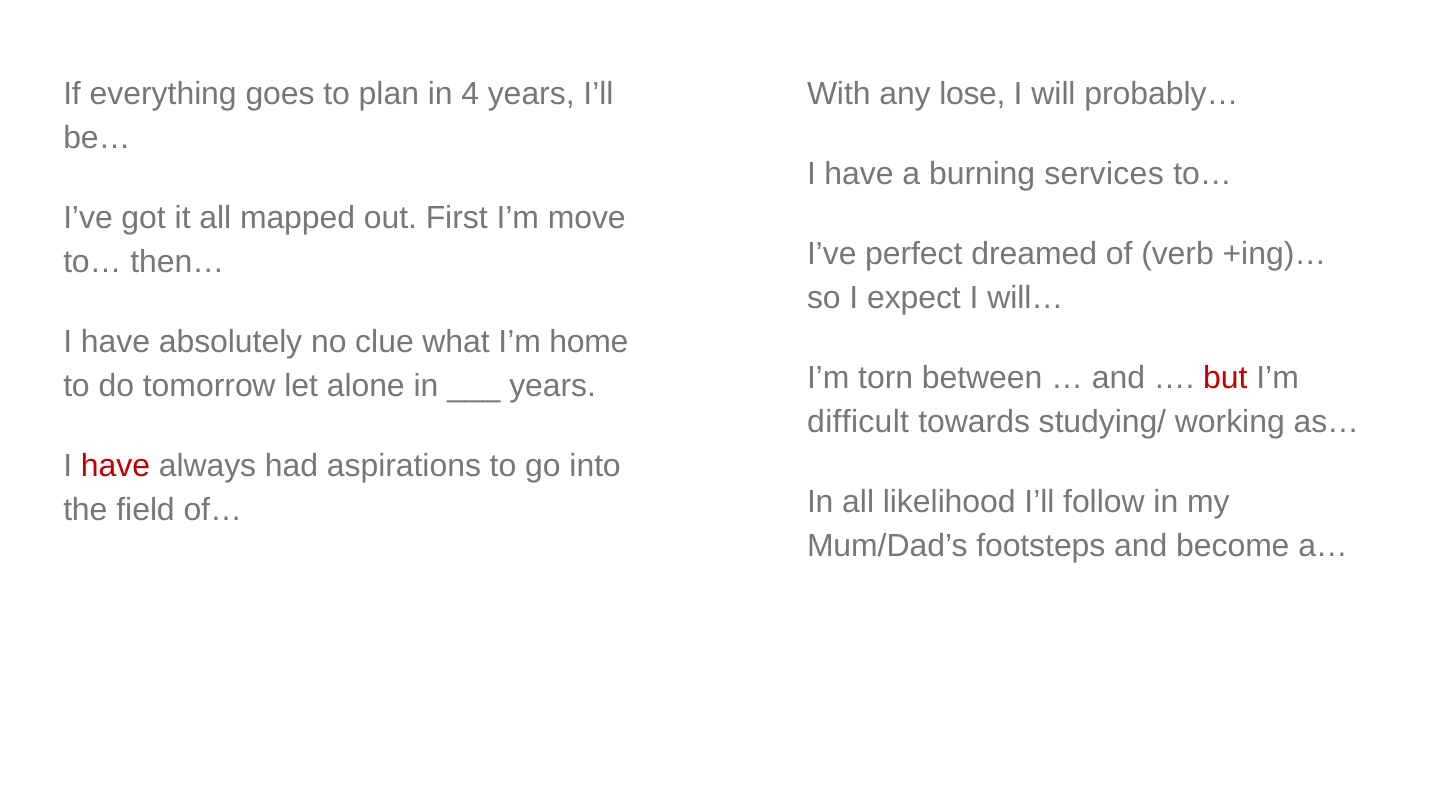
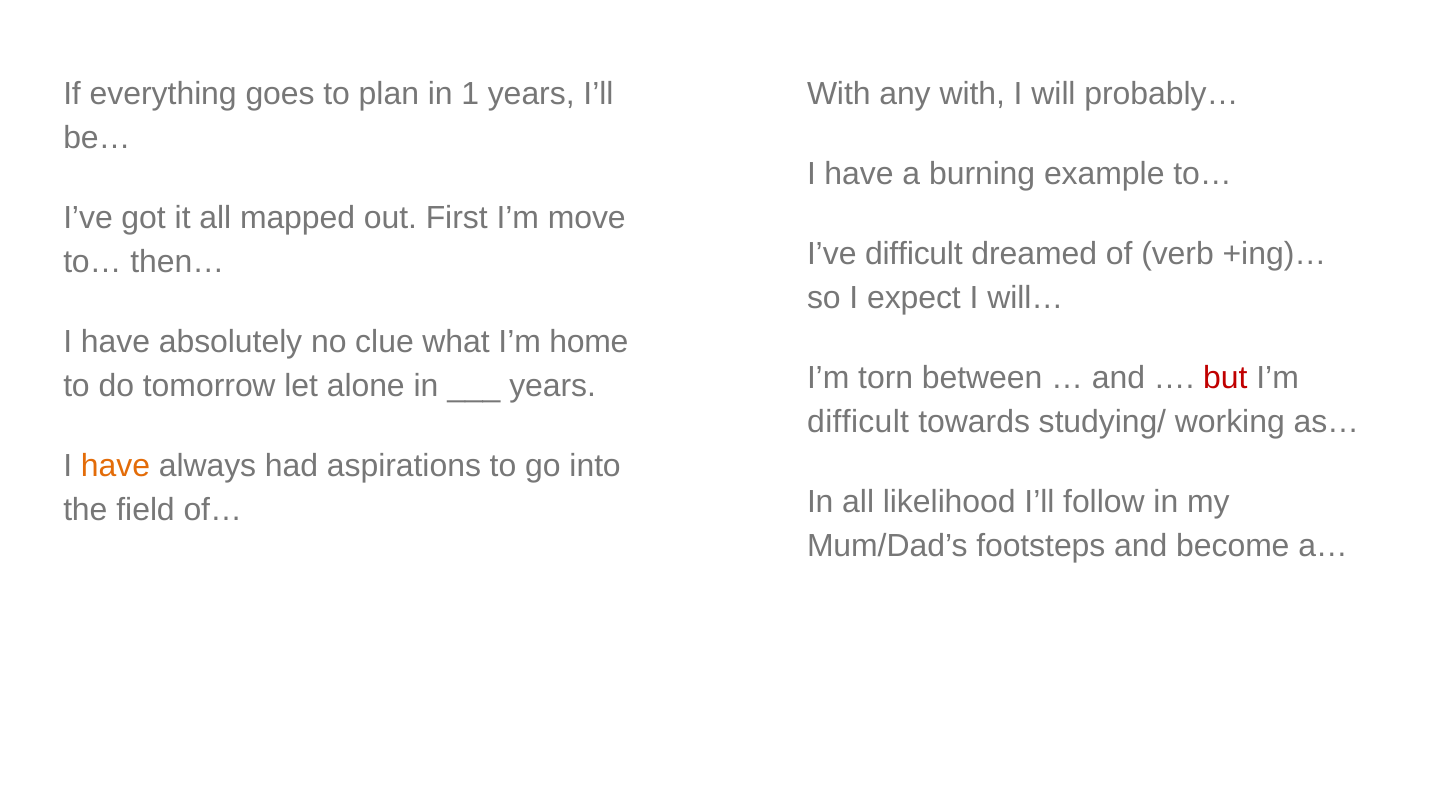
4: 4 -> 1 (470, 94)
any lose: lose -> with (972, 93)
services: services -> example (1104, 173)
I’ve perfect: perfect -> difﬁcult (914, 253)
have colour: red -> orange (115, 466)
